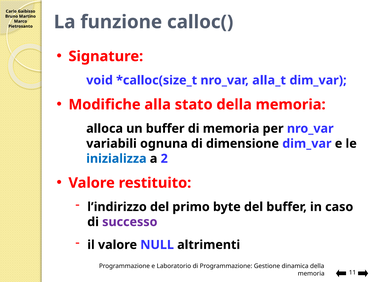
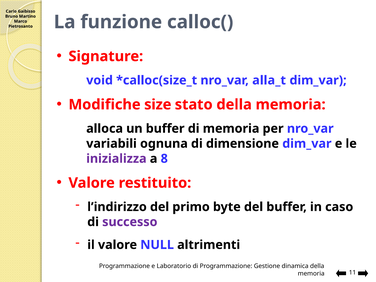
alla: alla -> size (158, 105)
inizializza colour: blue -> purple (116, 159)
2: 2 -> 8 (164, 159)
